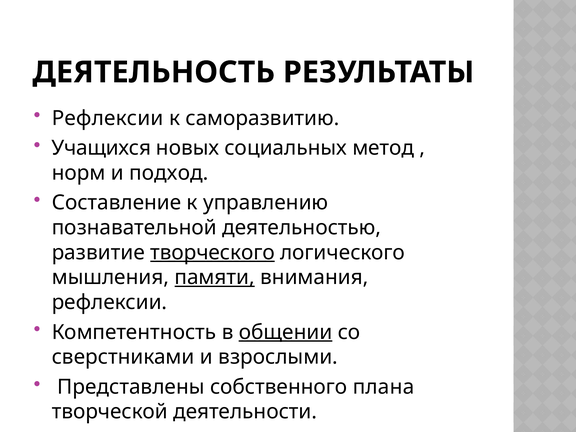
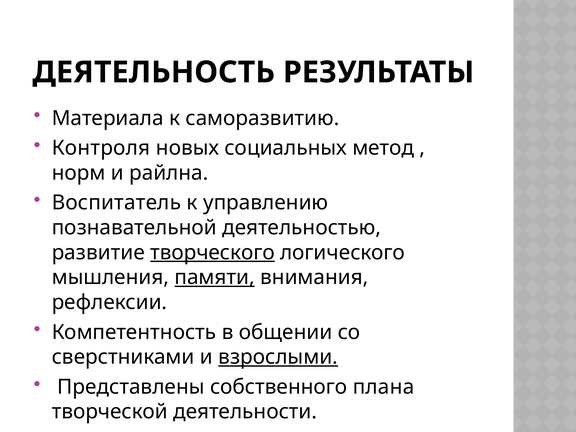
Рефлексии: Рефлексии -> Материала (108, 118)
Учащихся: Учащихся -> Контроля (101, 148)
подход: подход -> райлна (169, 173)
Составление: Составление -> Воспитатель (116, 203)
общении underline: present -> none (286, 332)
взрослыми underline: none -> present (278, 357)
